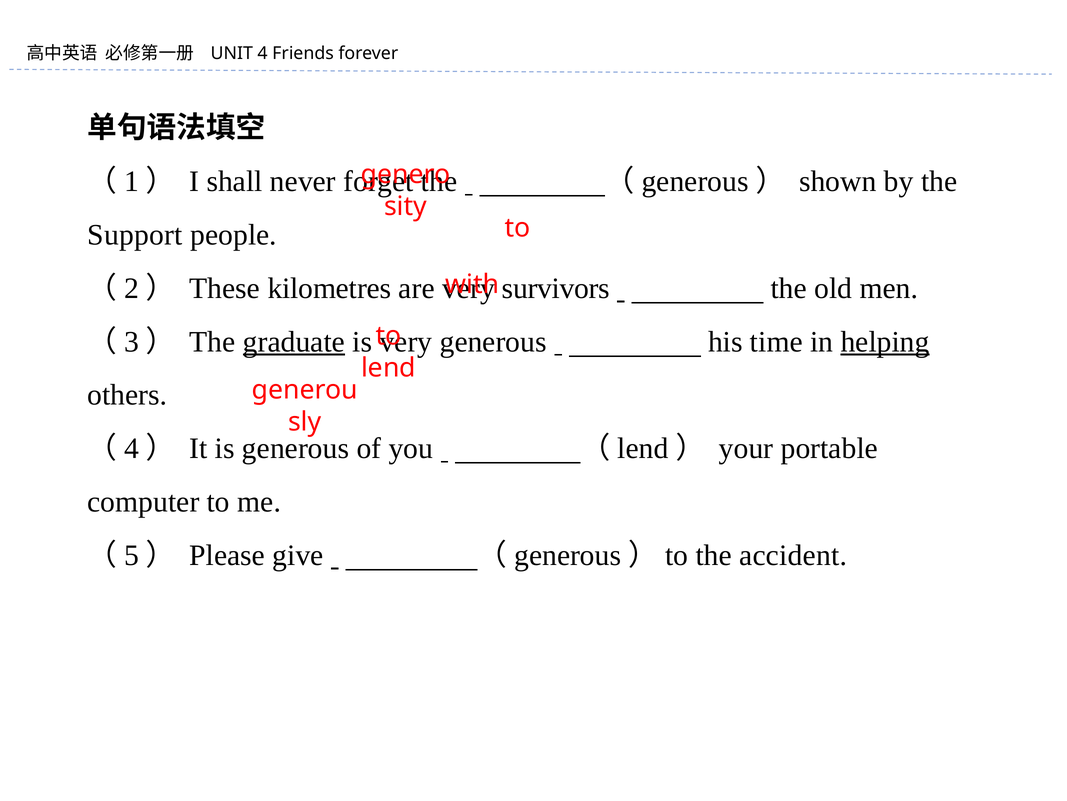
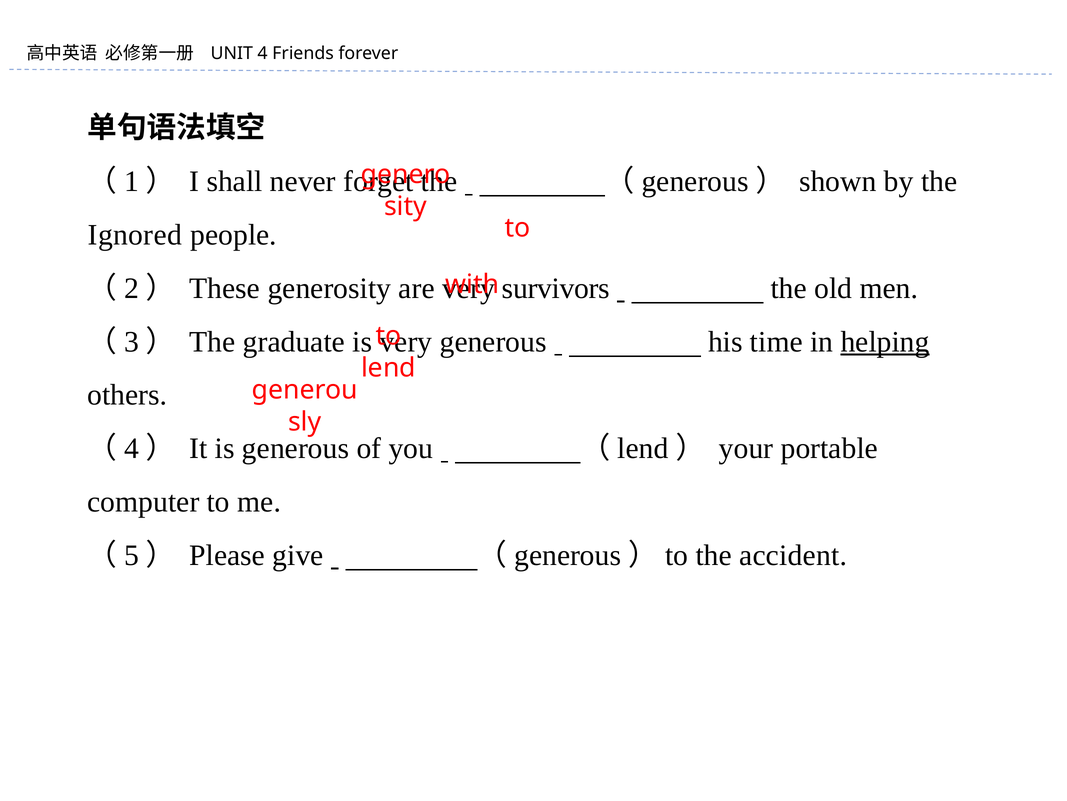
Support: Support -> Ignored (135, 235)
kilometres: kilometres -> generosity (329, 288)
graduate underline: present -> none (294, 341)
